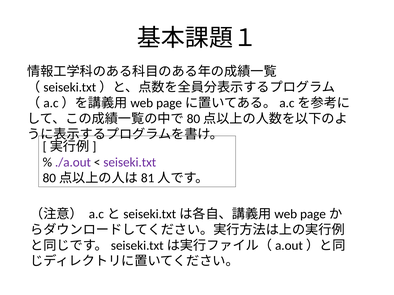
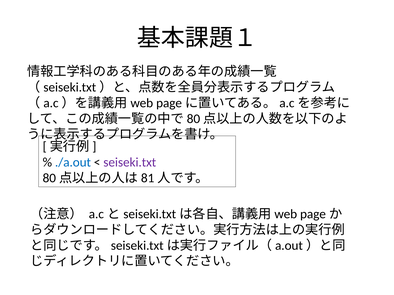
./a.out colour: purple -> blue (73, 163)
